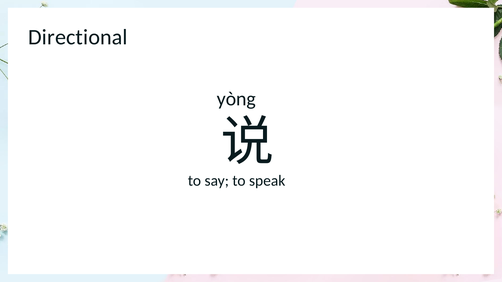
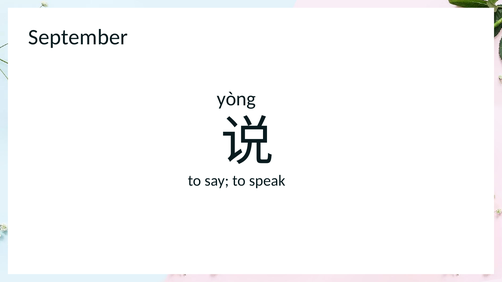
Directional: Directional -> September (78, 37)
